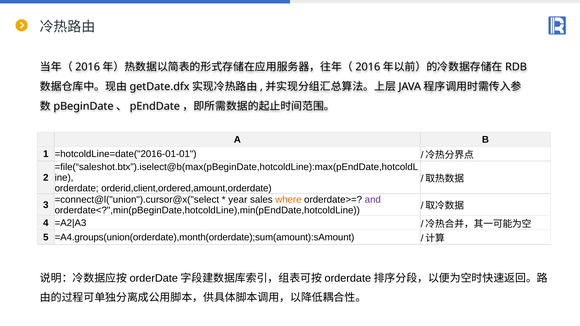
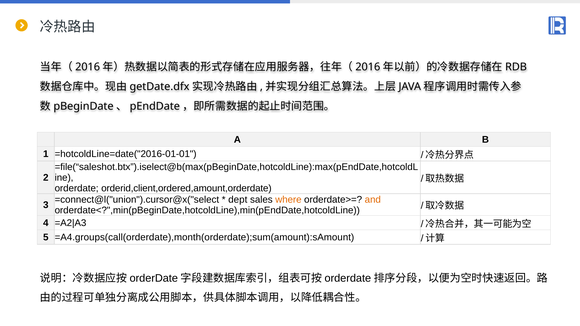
year: year -> dept (238, 200)
and colour: purple -> orange (373, 200)
=A4.groups(union(orderdate),month(orderdate);sum(amount):sAmount: =A4.groups(union(orderdate),month(orderdate);sum(amount):sAmount -> =A4.groups(call(orderdate),month(orderdate);sum(amount):sAmount (204, 238)
